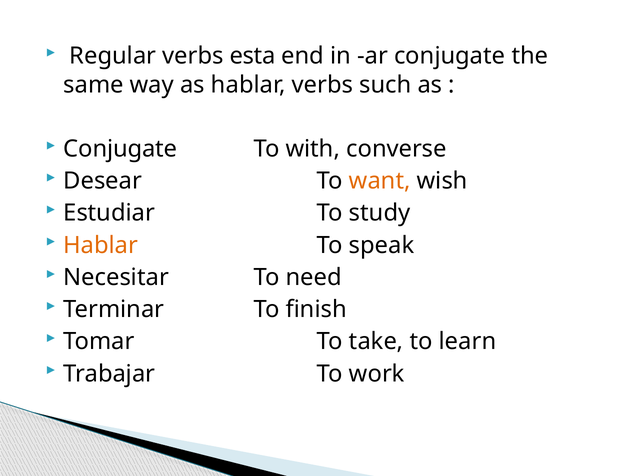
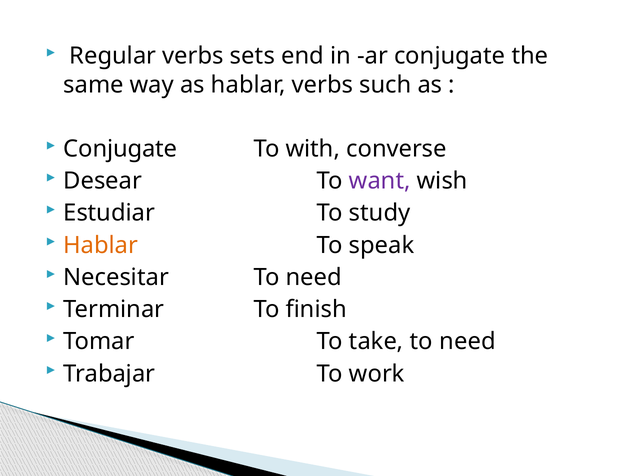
esta: esta -> sets (252, 56)
want colour: orange -> purple (380, 181)
take to learn: learn -> need (468, 341)
